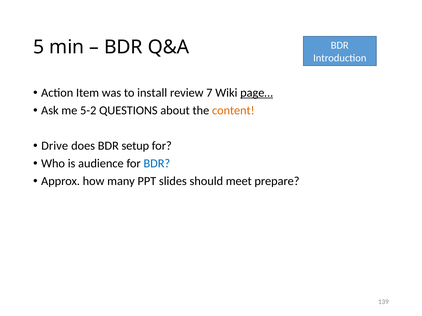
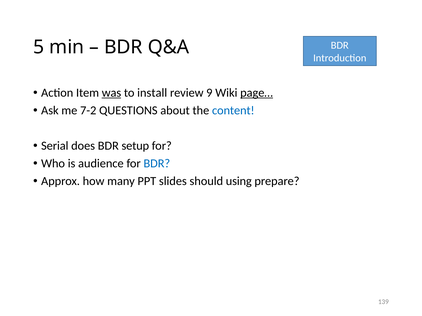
was underline: none -> present (111, 93)
7: 7 -> 9 (209, 93)
5-2: 5-2 -> 7-2 (88, 111)
content colour: orange -> blue (233, 111)
Drive: Drive -> Serial (55, 146)
meet: meet -> using (239, 181)
